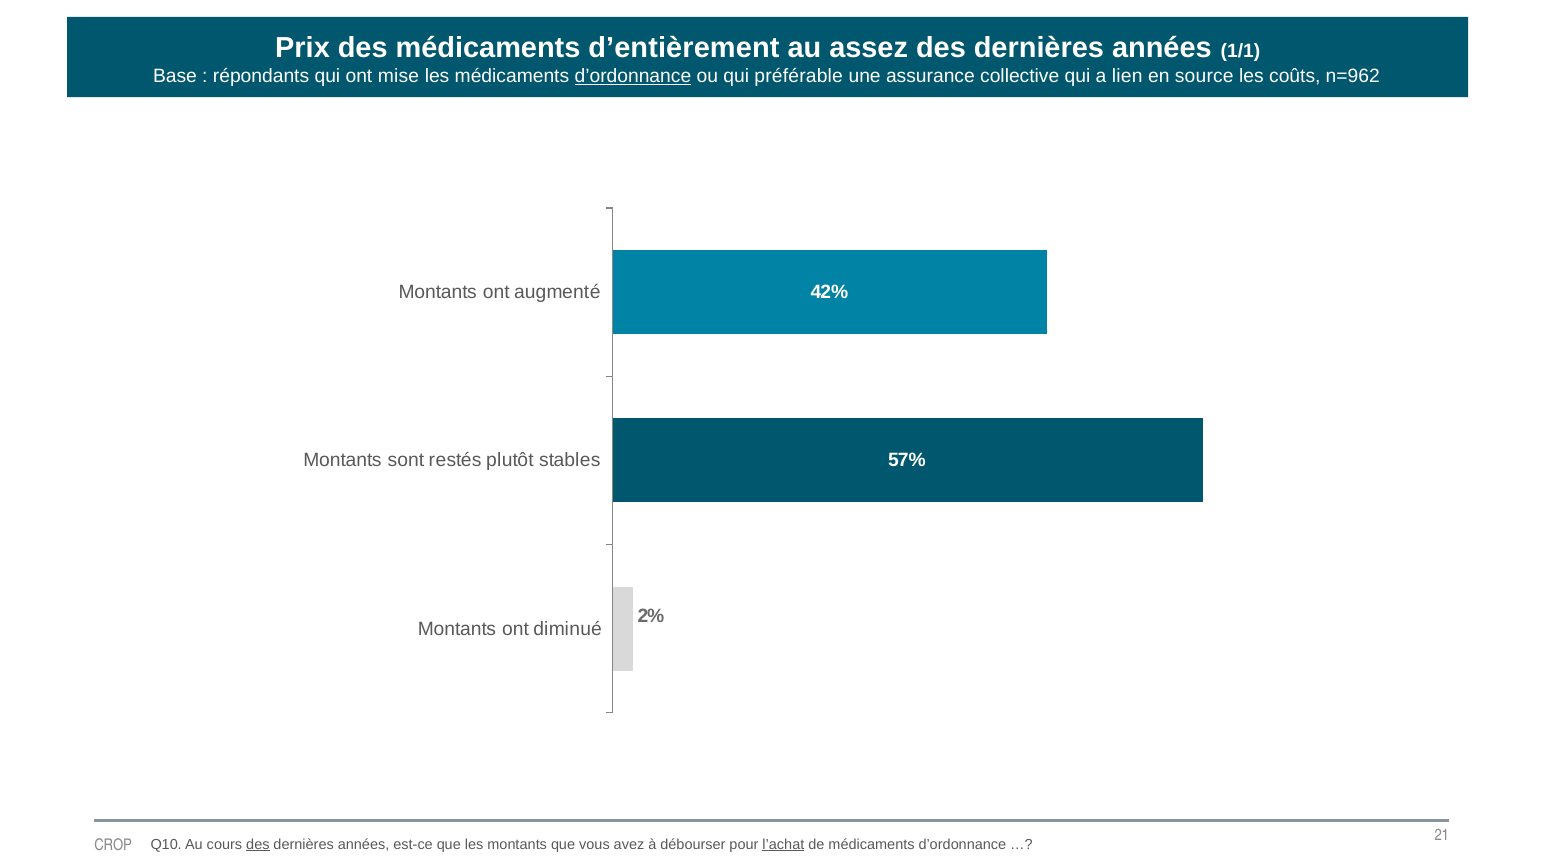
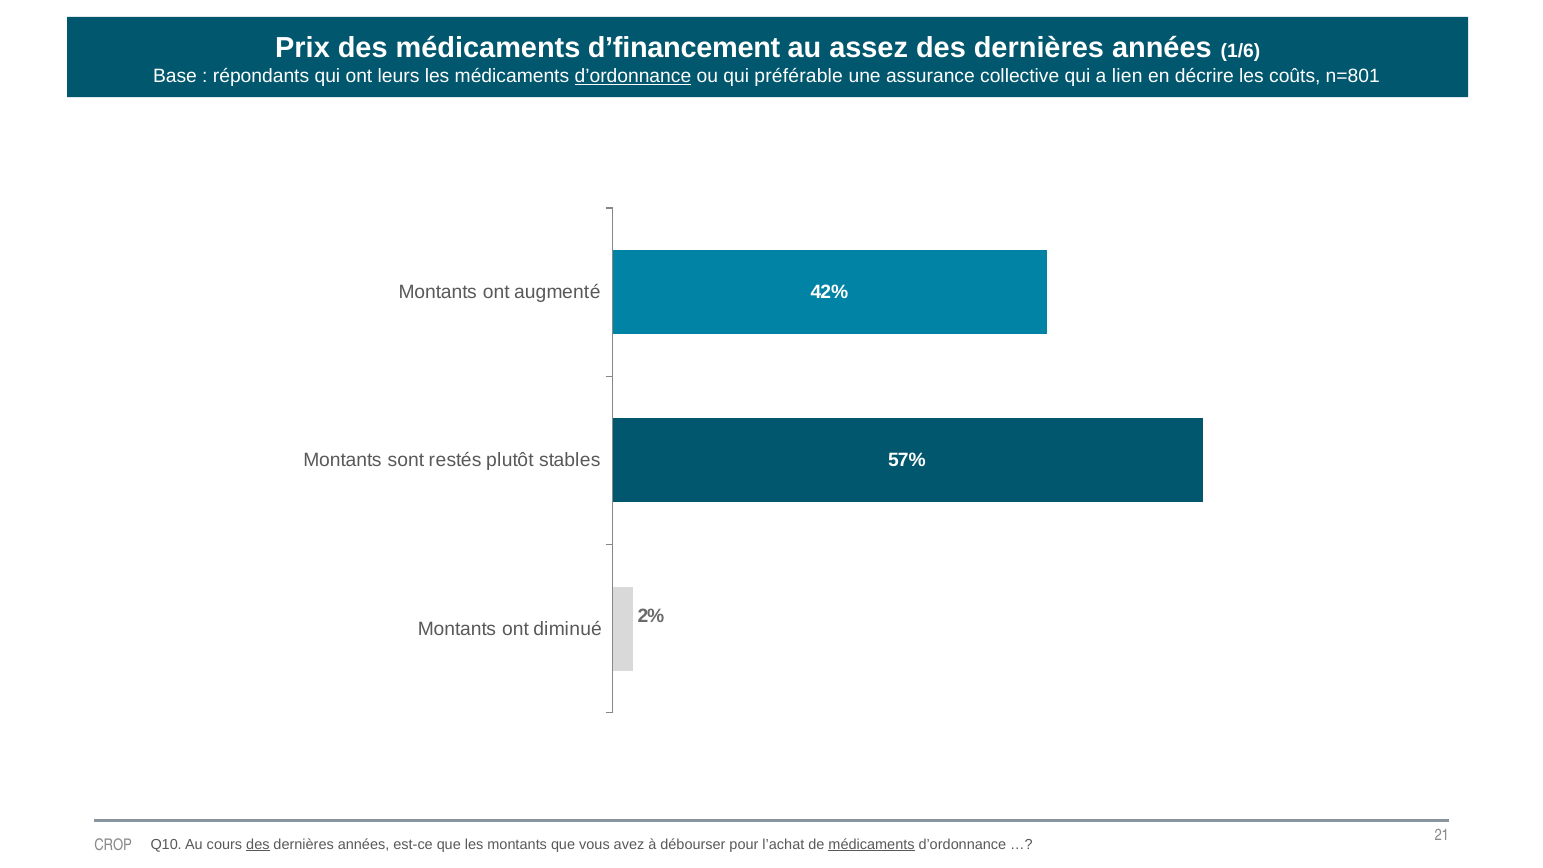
d’entièrement: d’entièrement -> d’financement (684, 48)
1/1: 1/1 -> 1/6 (1240, 51)
mise: mise -> leurs (399, 76)
source: source -> décrire (1204, 76)
n=962: n=962 -> n=801 (1353, 76)
l’achat underline: present -> none (783, 844)
médicaments underline: none -> present (872, 844)
